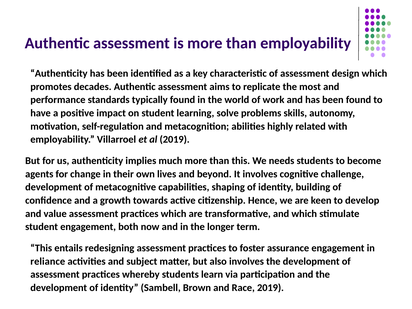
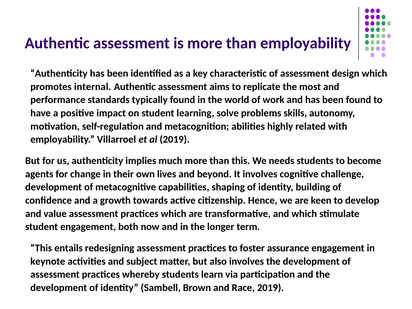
decades: decades -> internal (93, 87)
reliance: reliance -> keynote (48, 261)
